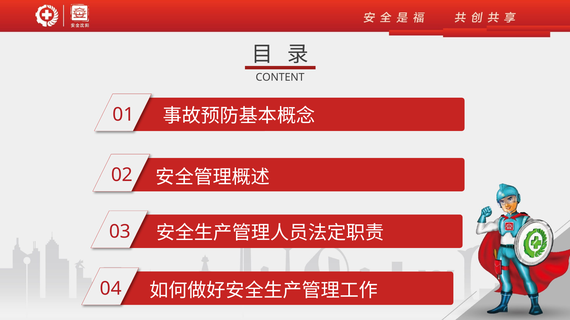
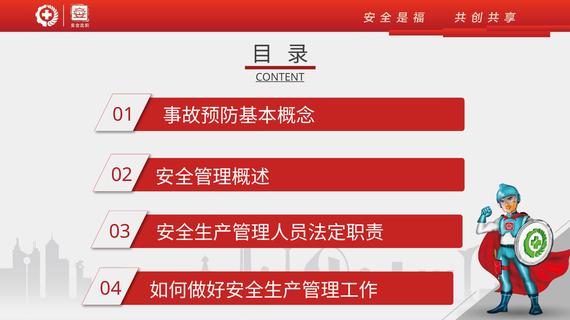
CONTENT underline: none -> present (280, 77)
